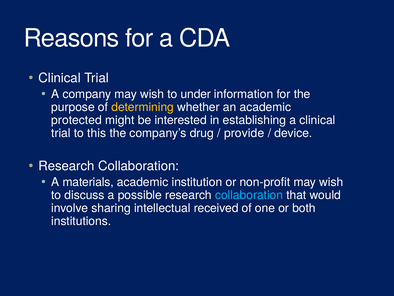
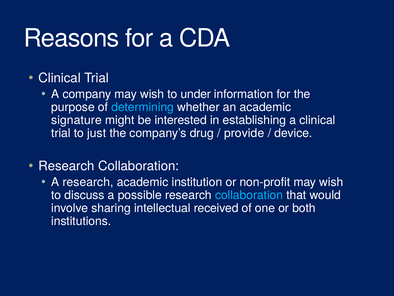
determining colour: yellow -> light blue (143, 107)
protected: protected -> signature (76, 120)
this: this -> just (97, 133)
A materials: materials -> research (88, 182)
